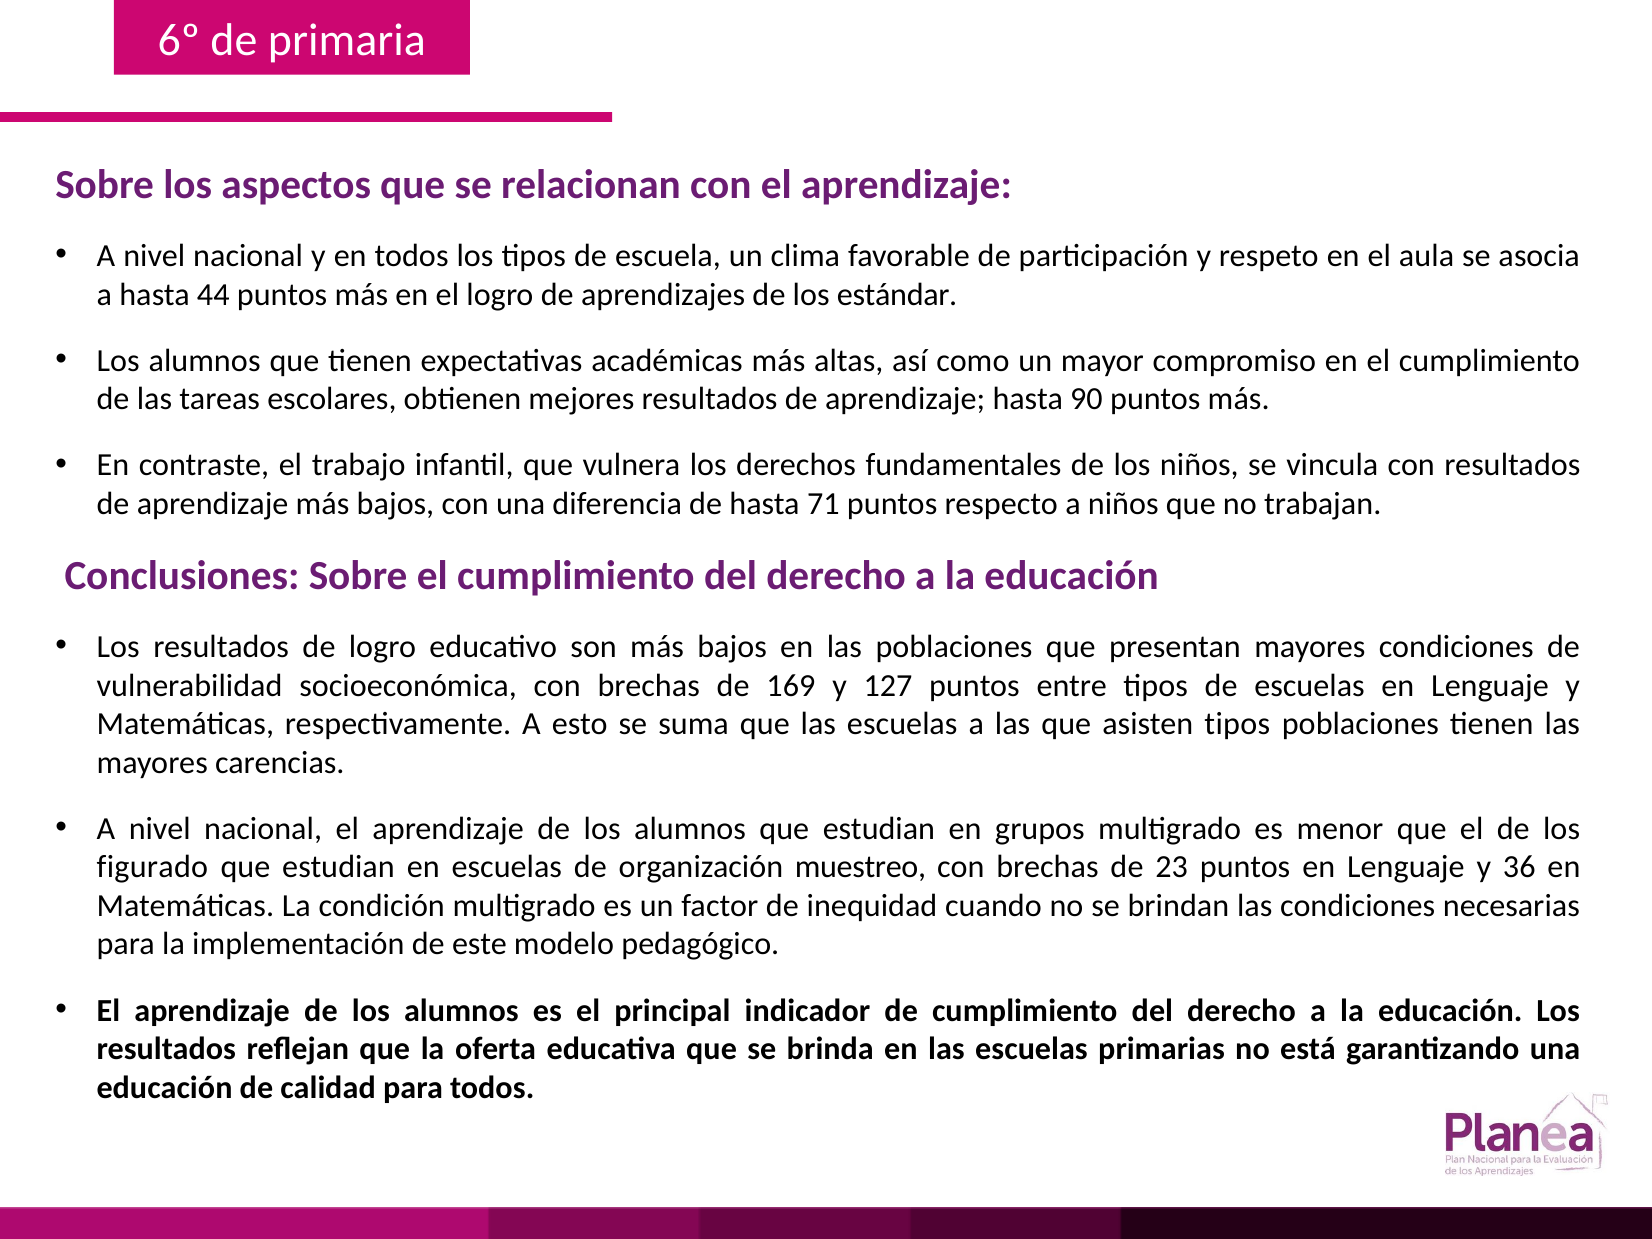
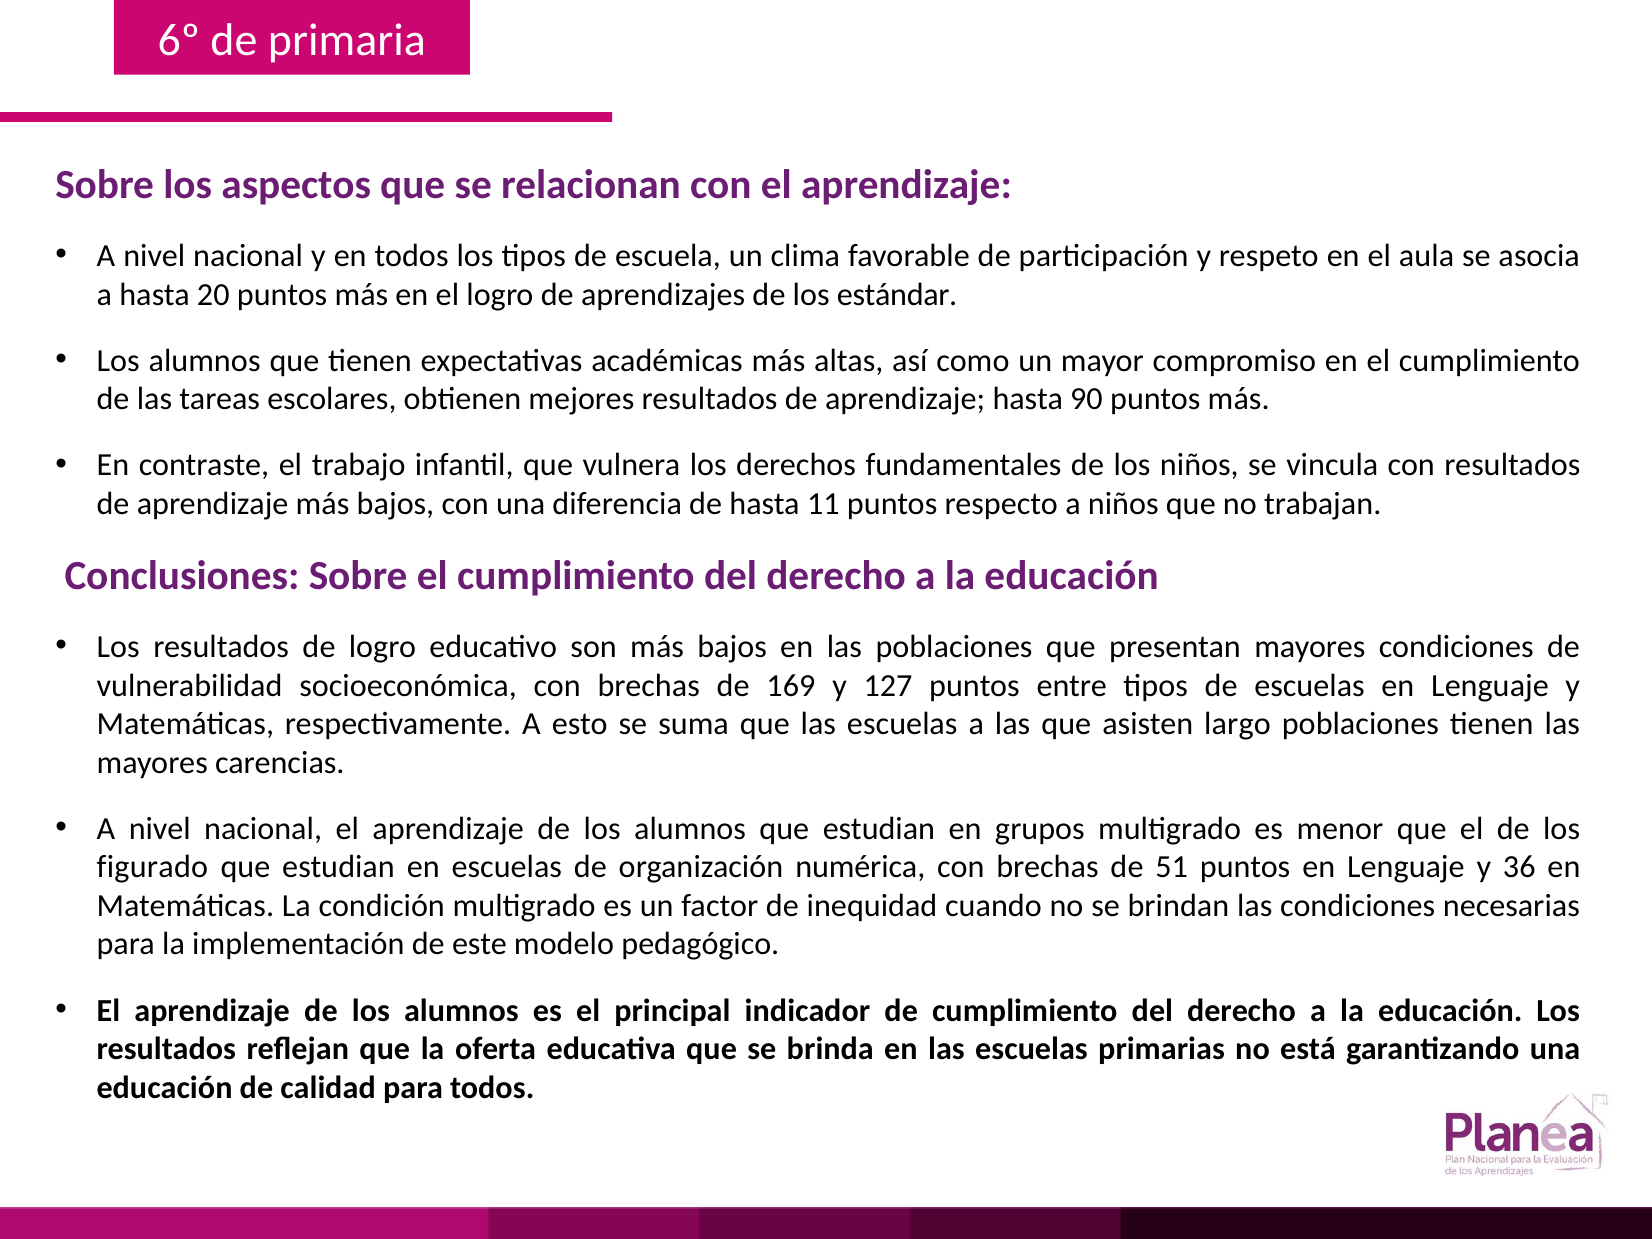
44: 44 -> 20 (213, 294)
71: 71 -> 11 (823, 504)
asisten tipos: tipos -> largo (1237, 724)
muestreo: muestreo -> numérica (860, 867)
23: 23 -> 51 (1172, 867)
